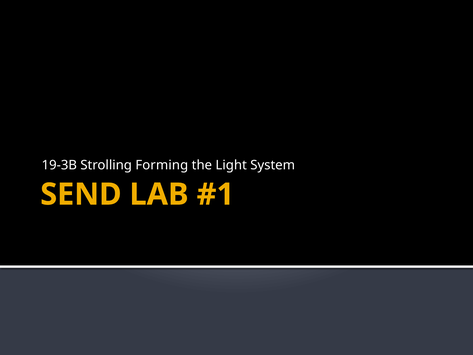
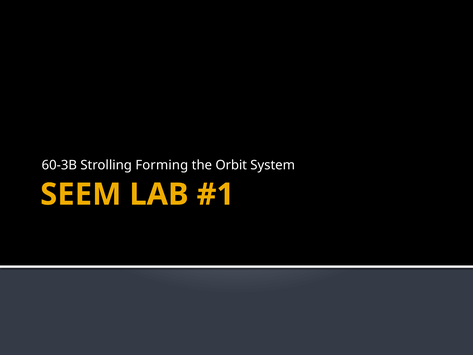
19-3B: 19-3B -> 60-3B (59, 165)
Light: Light -> Orbit (231, 165)
SEND: SEND -> SEEM (81, 194)
